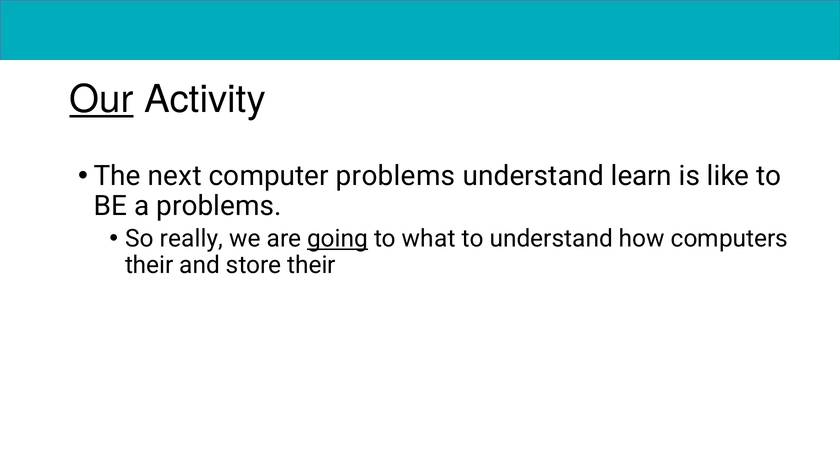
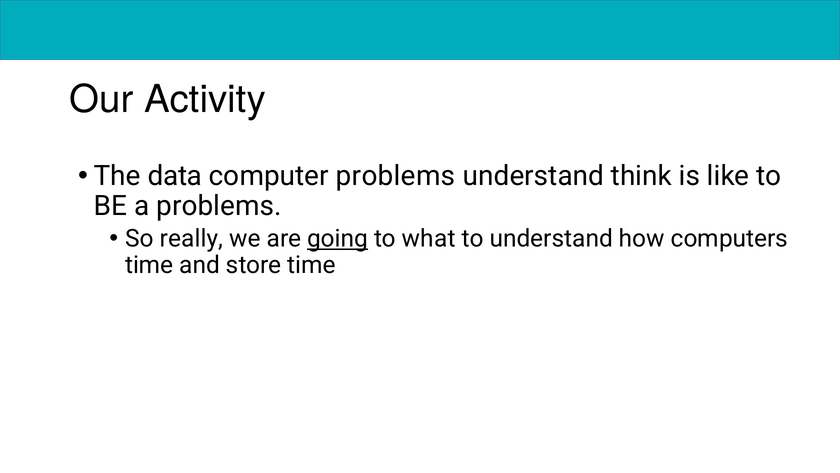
Our underline: present -> none (101, 100)
next: next -> data (175, 176)
learn: learn -> think (641, 176)
their: their -> time (149, 265)
store their: their -> time (311, 265)
